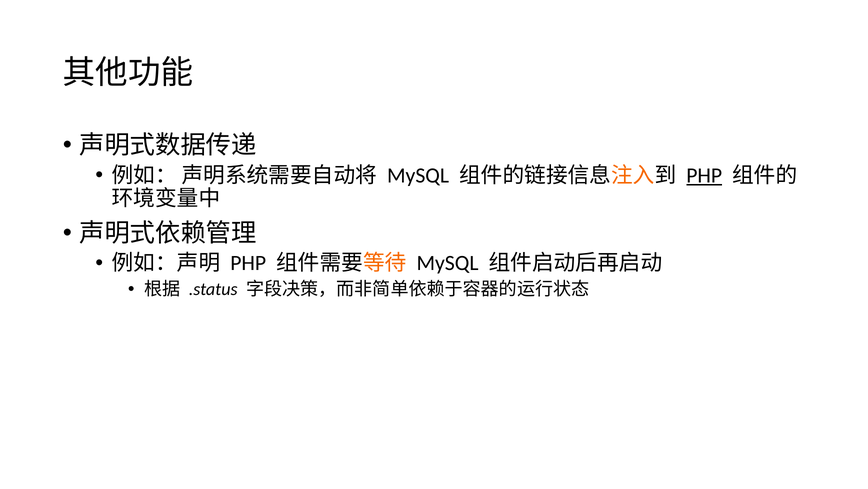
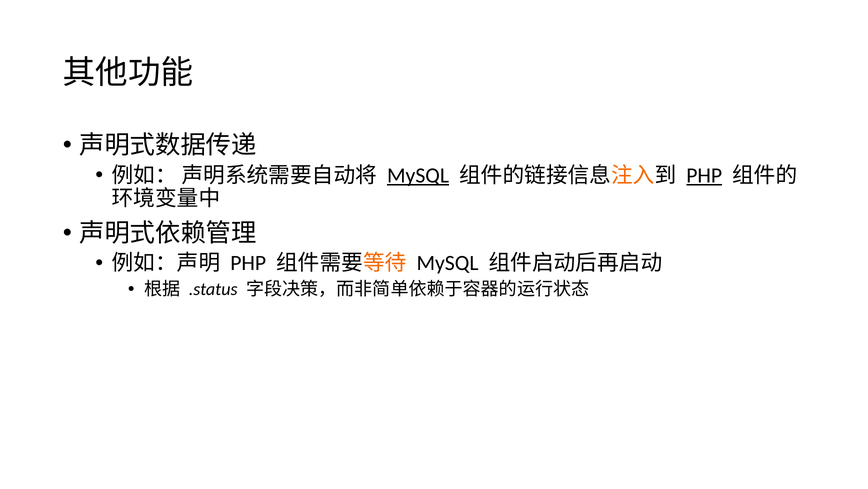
MySQL underline: none -> present (418, 175)
